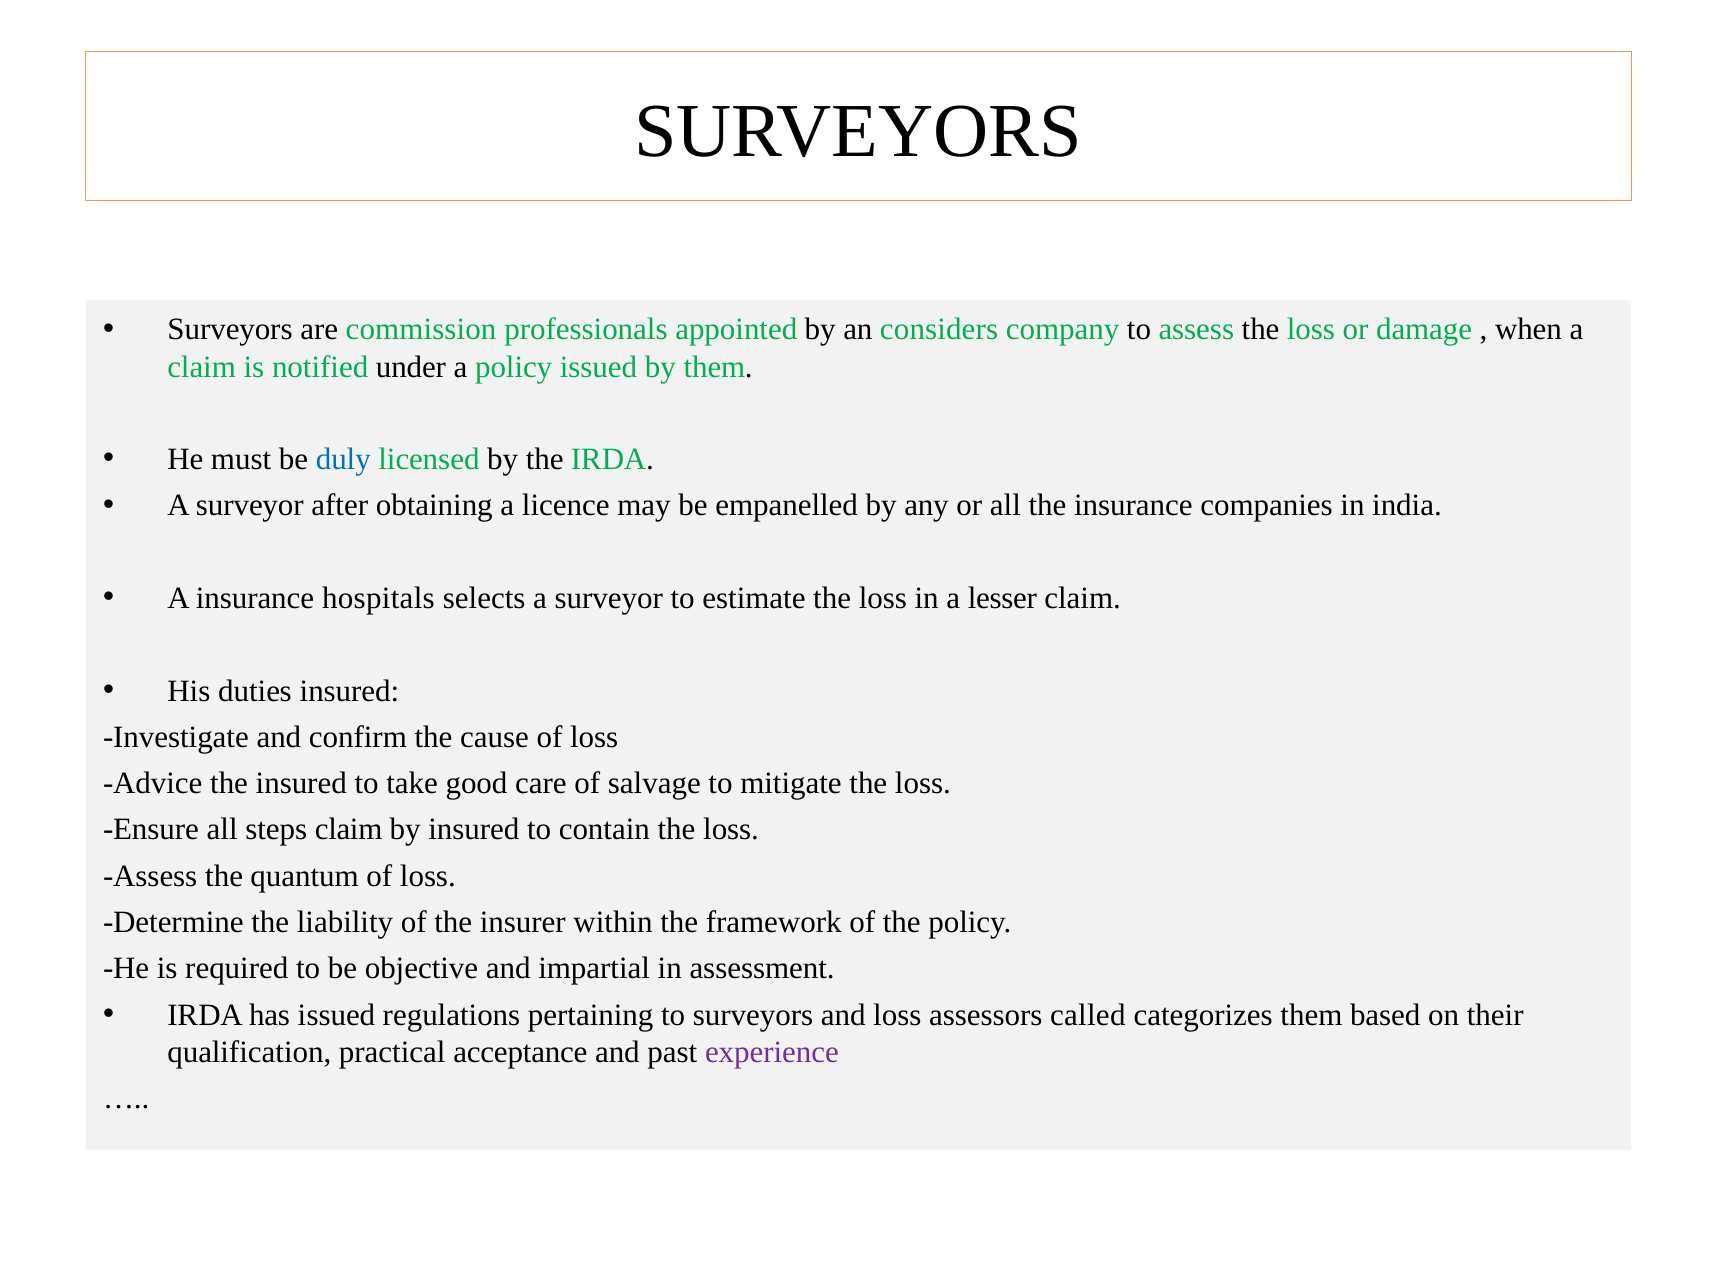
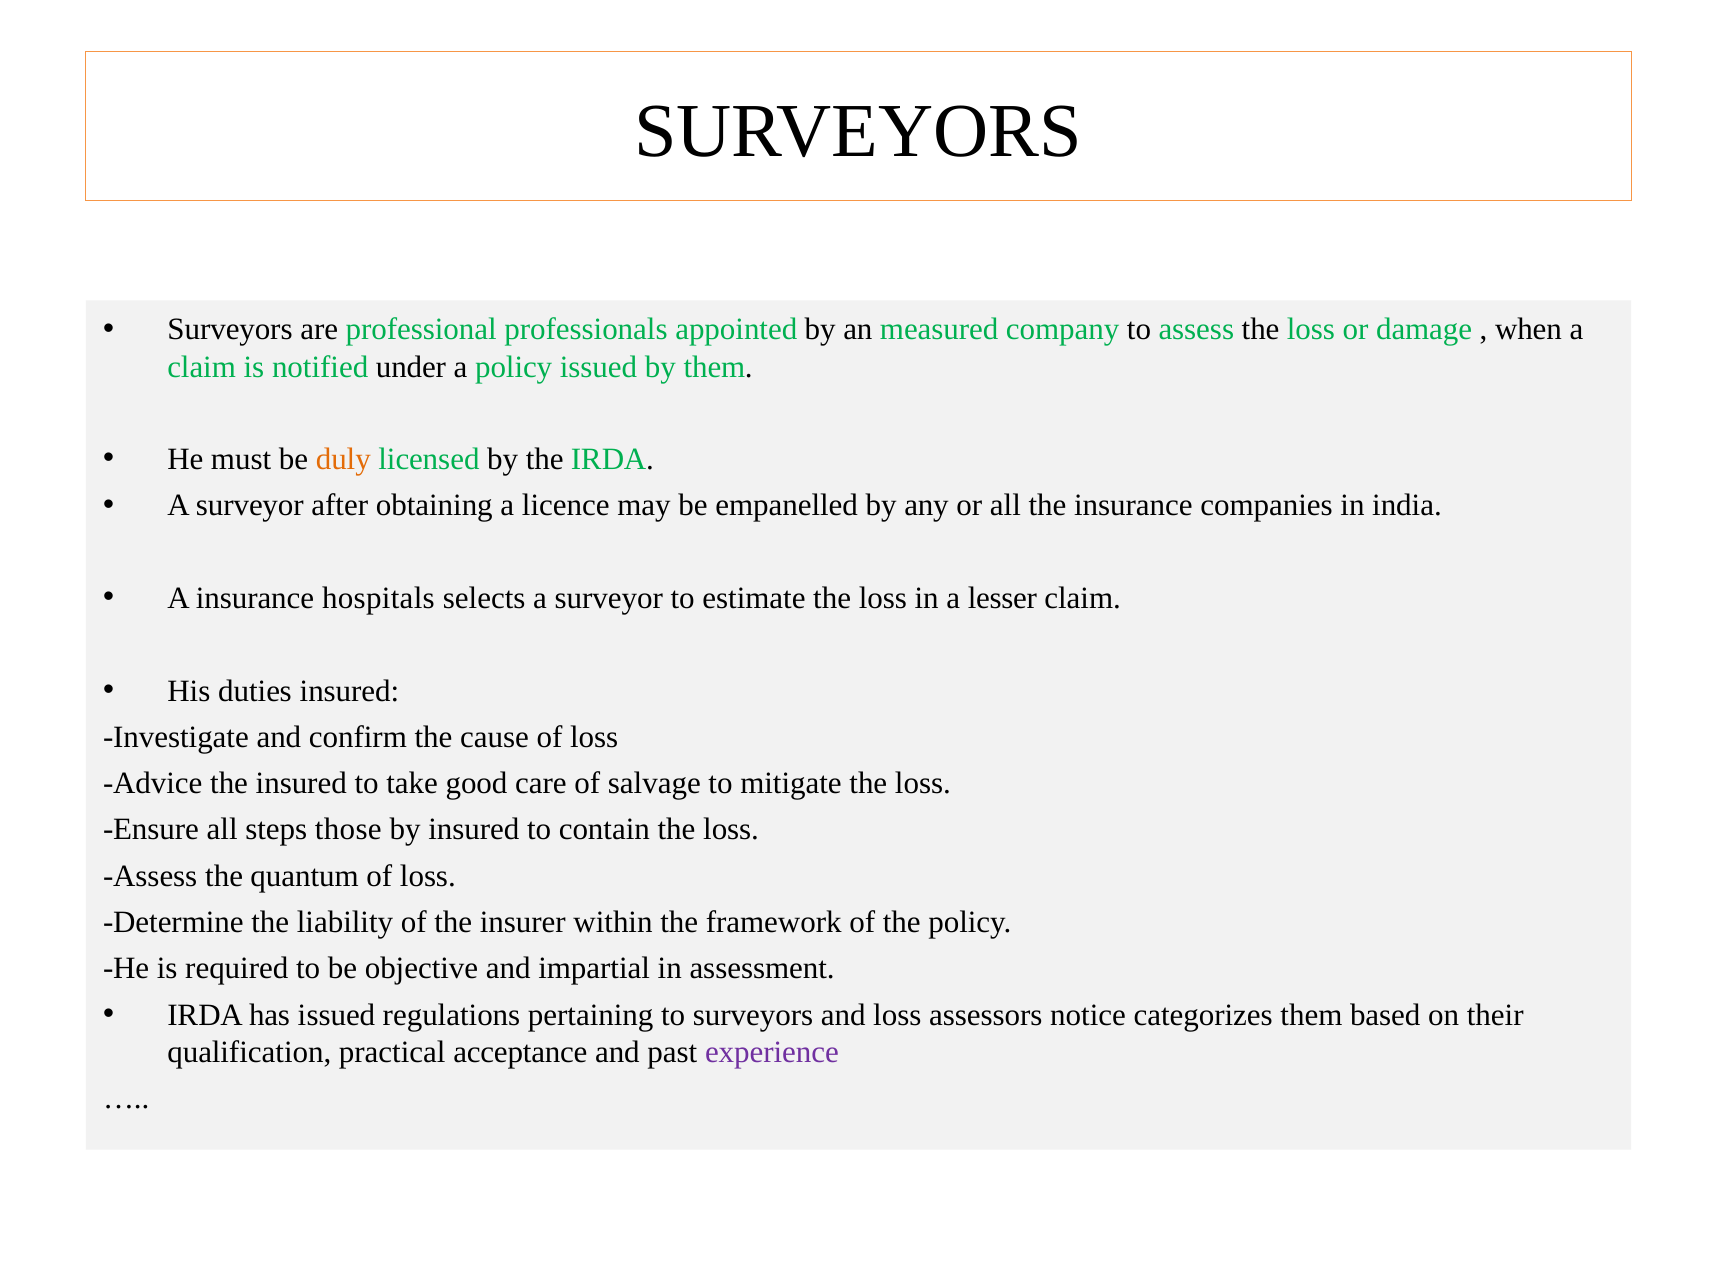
commission: commission -> professional (421, 330)
considers: considers -> measured (939, 330)
duly colour: blue -> orange (343, 460)
steps claim: claim -> those (348, 830)
called: called -> notice (1088, 1015)
